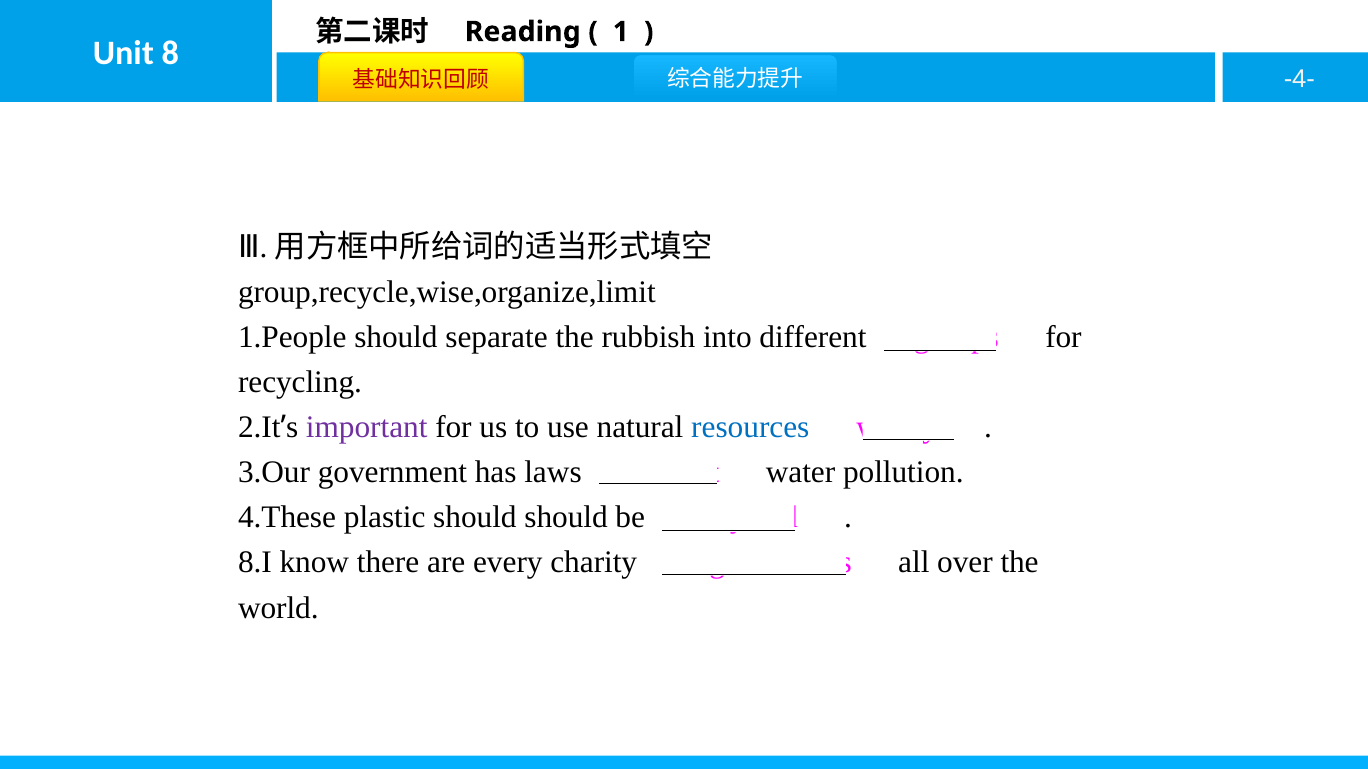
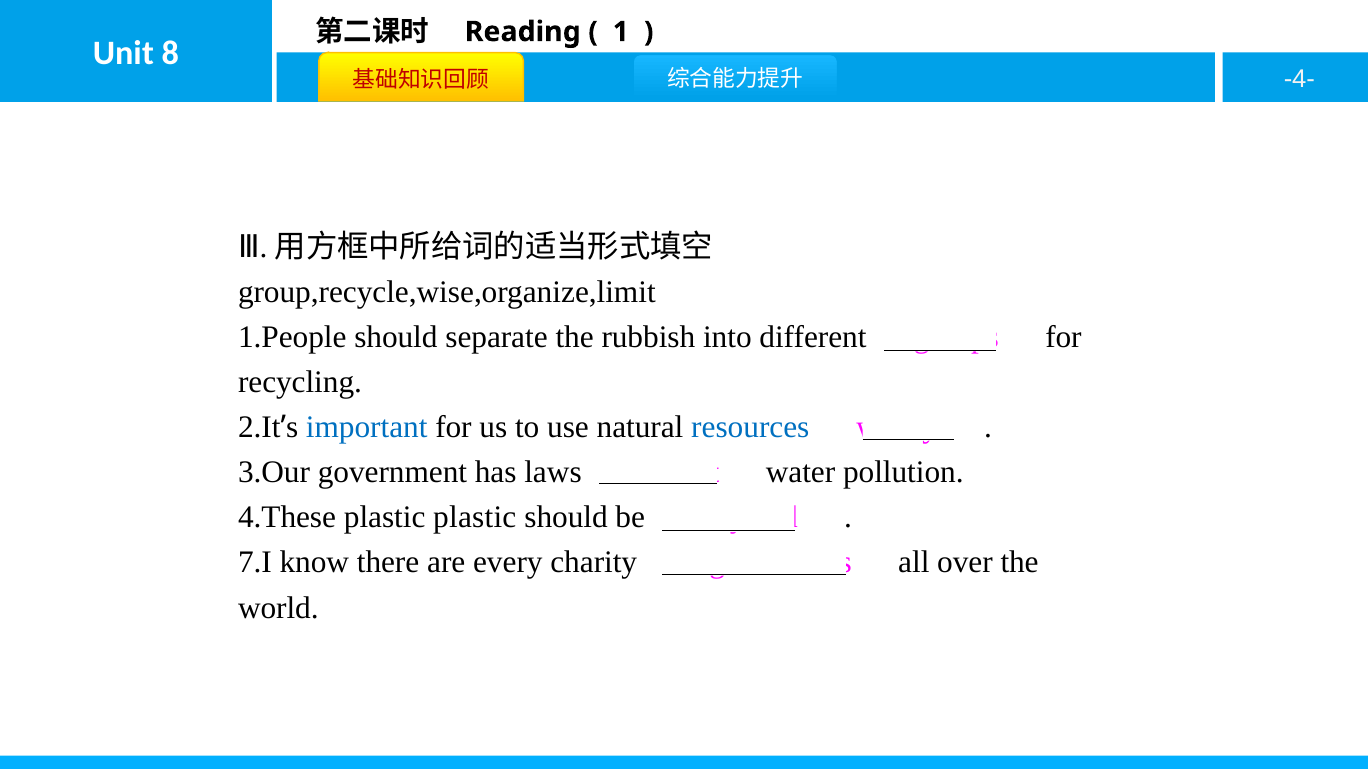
important colour: purple -> blue (367, 428)
plastic should: should -> plastic (475, 518)
8.I: 8.I -> 7.I (255, 563)
